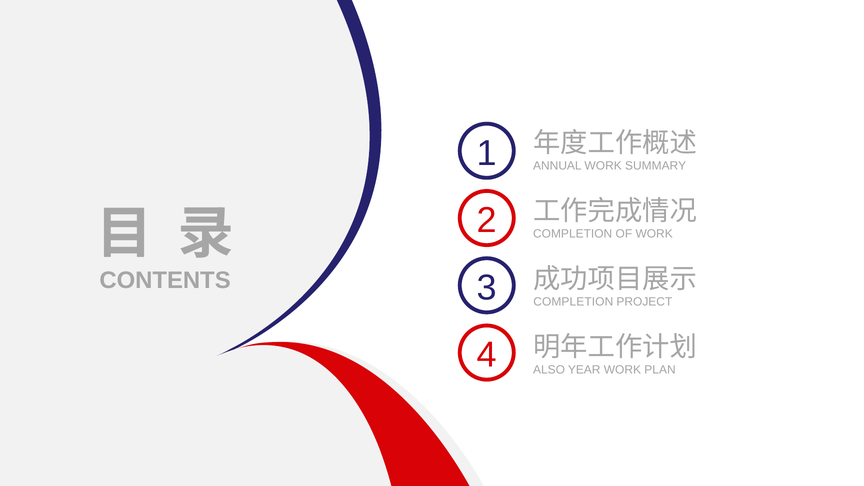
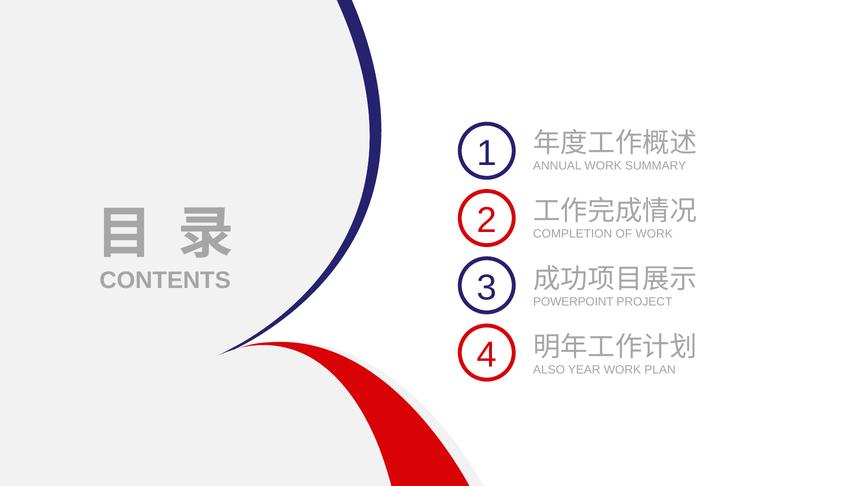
COMPLETION: COMPLETION -> POWERPOINT (573, 302)
